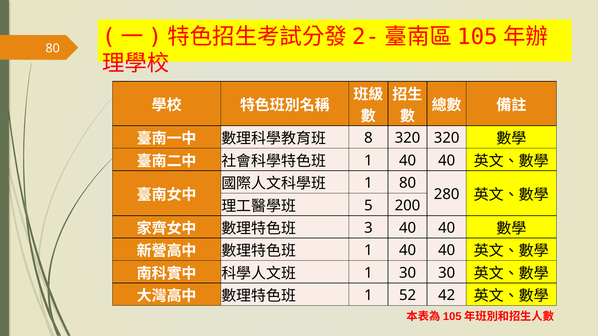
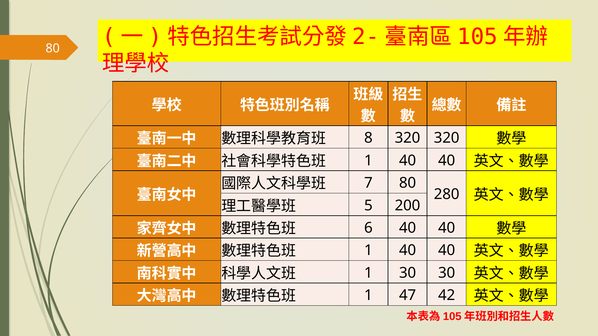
1: 1 -> 7 (368, 183)
3: 3 -> 6 (368, 228)
52: 52 -> 47 (408, 296)
